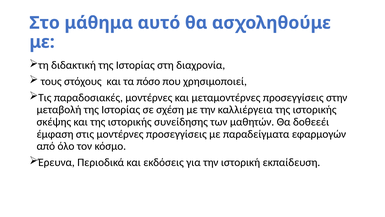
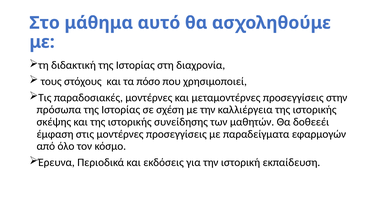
μεταβολή: μεταβολή -> πρόσωπα (59, 110)
